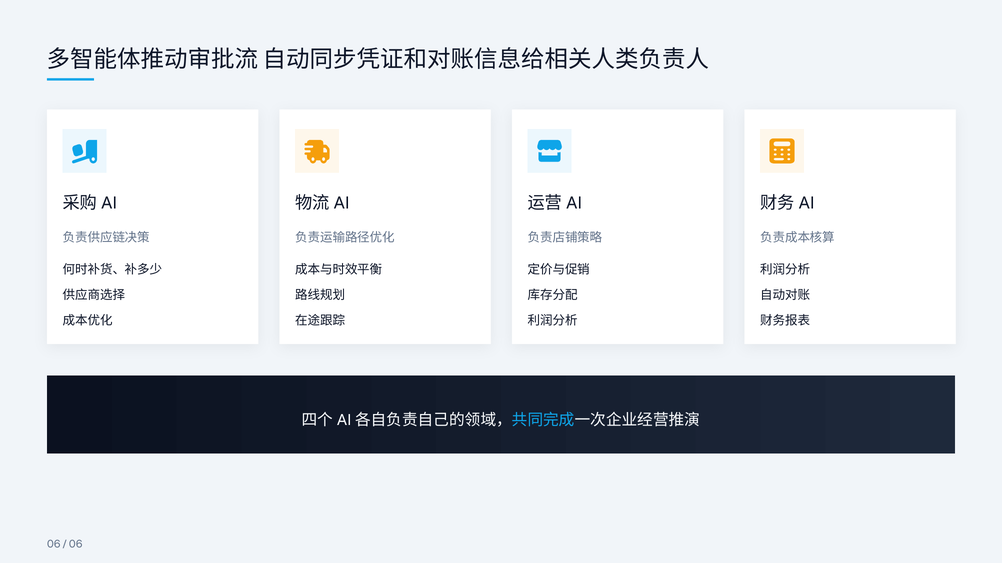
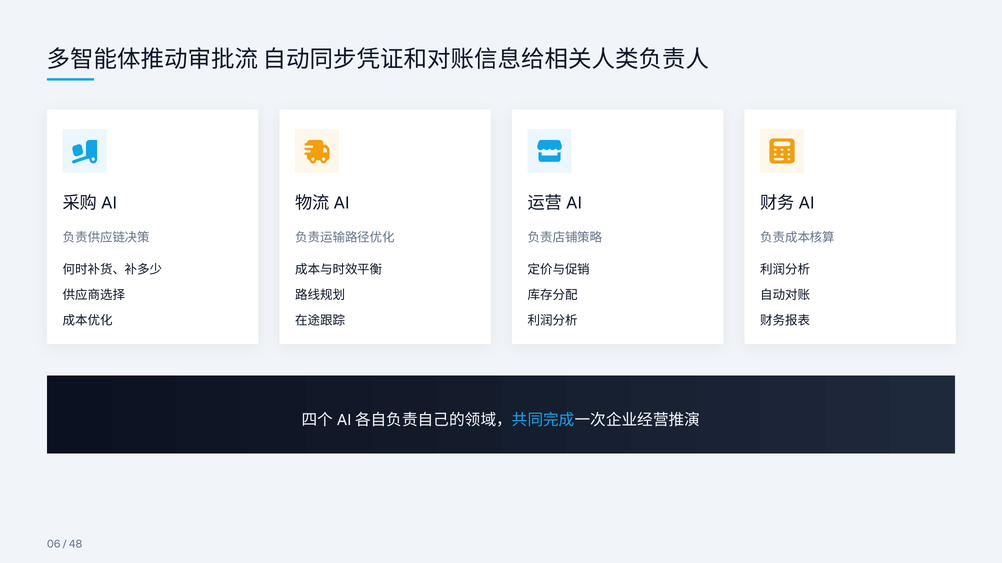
06: 06 -> 48 (76, 545)
